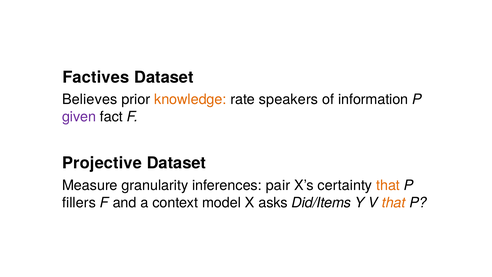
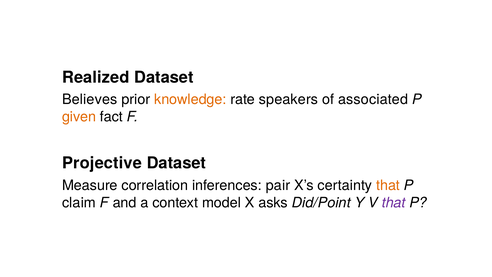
Factives: Factives -> Realized (96, 77)
information: information -> associated (373, 99)
given colour: purple -> orange (79, 117)
granularity: granularity -> correlation (155, 185)
fillers: fillers -> claim (79, 202)
Did/Items: Did/Items -> Did/Point (321, 202)
that colour: orange -> purple (394, 202)
